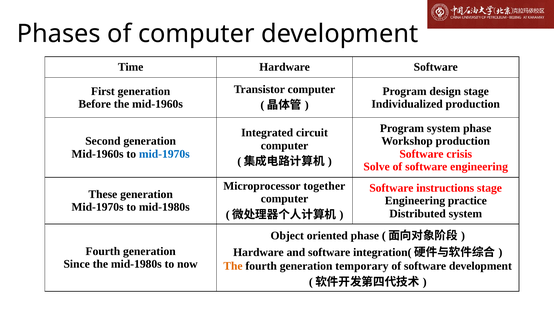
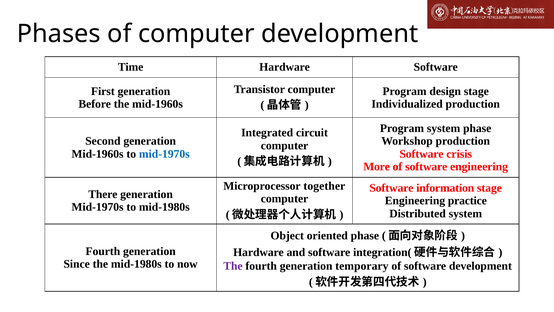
Solve: Solve -> More (377, 167)
instructions: instructions -> information (445, 188)
These: These -> There (103, 194)
The colour: orange -> purple (233, 266)
